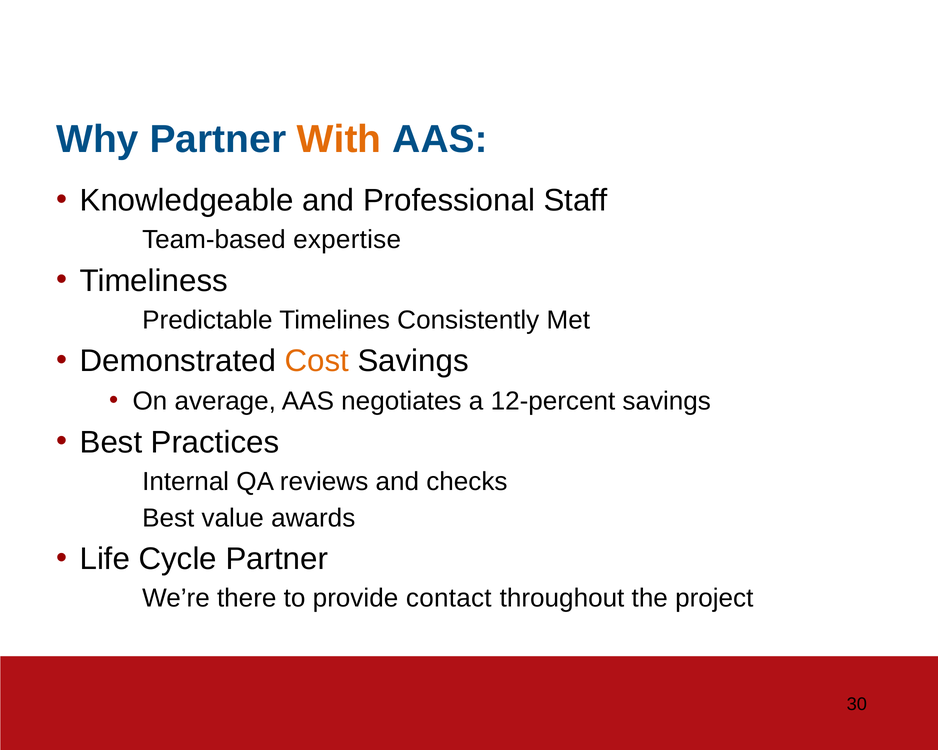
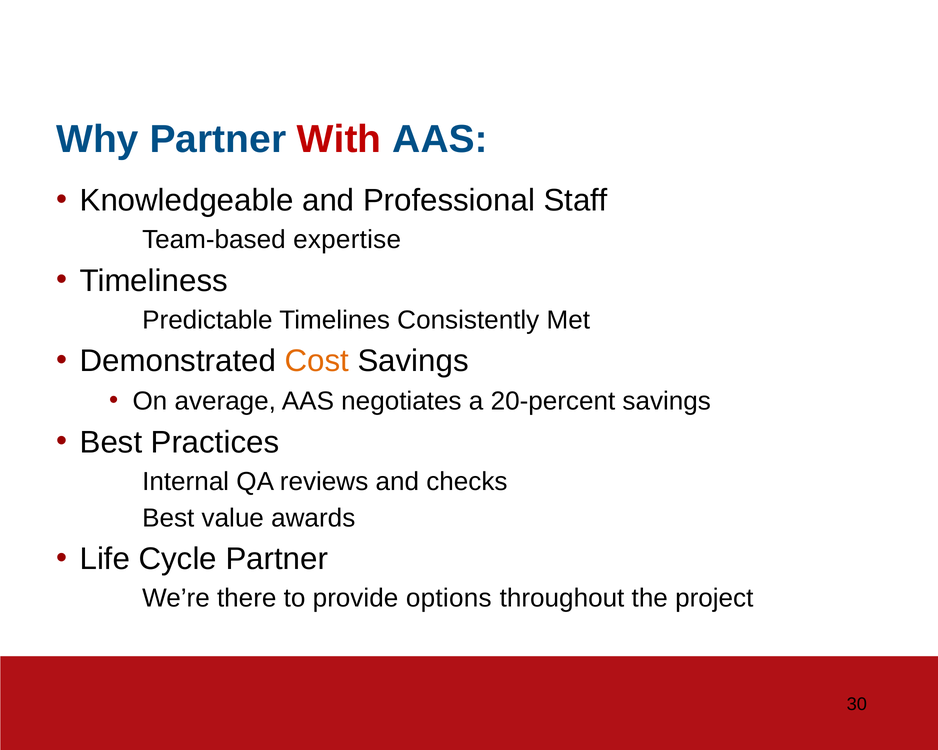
With colour: orange -> red (339, 139)
12-percent: 12-percent -> 20-percent (553, 401)
contact: contact -> options (449, 598)
